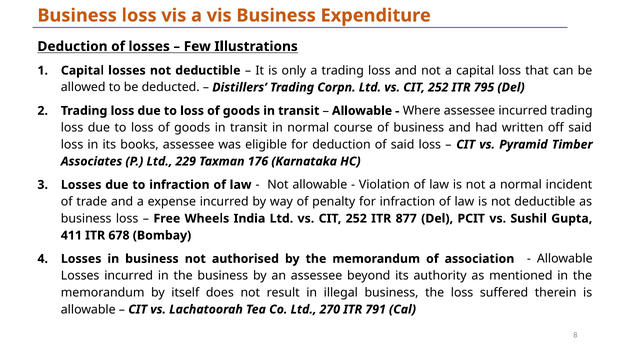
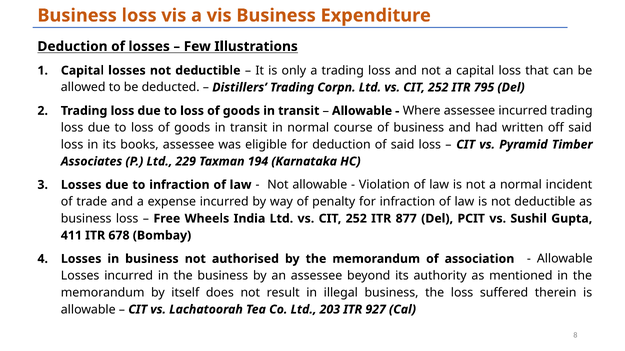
176: 176 -> 194 (258, 162)
270: 270 -> 203 (330, 310)
791: 791 -> 927 (376, 310)
